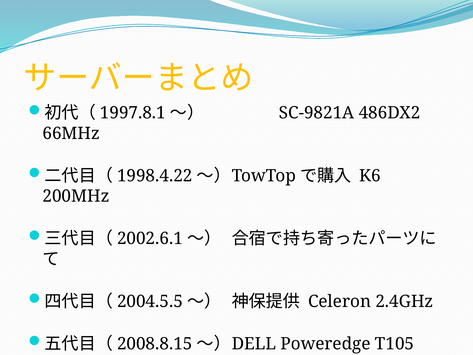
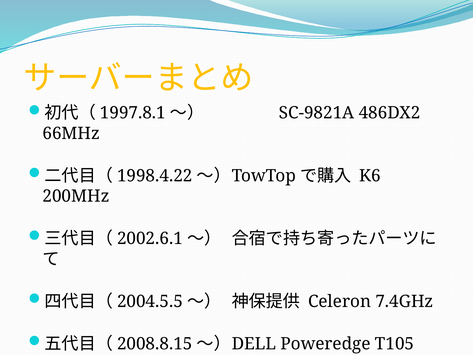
2.4GHz: 2.4GHz -> 7.4GHz (404, 301)
